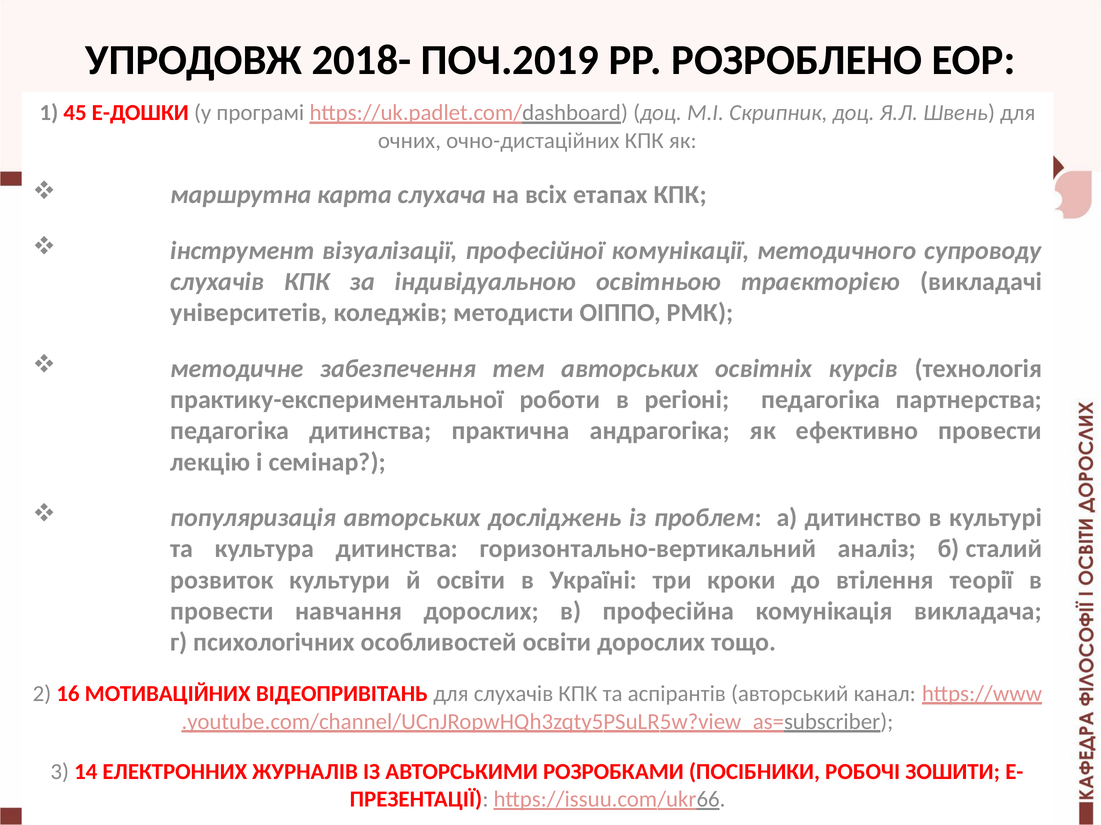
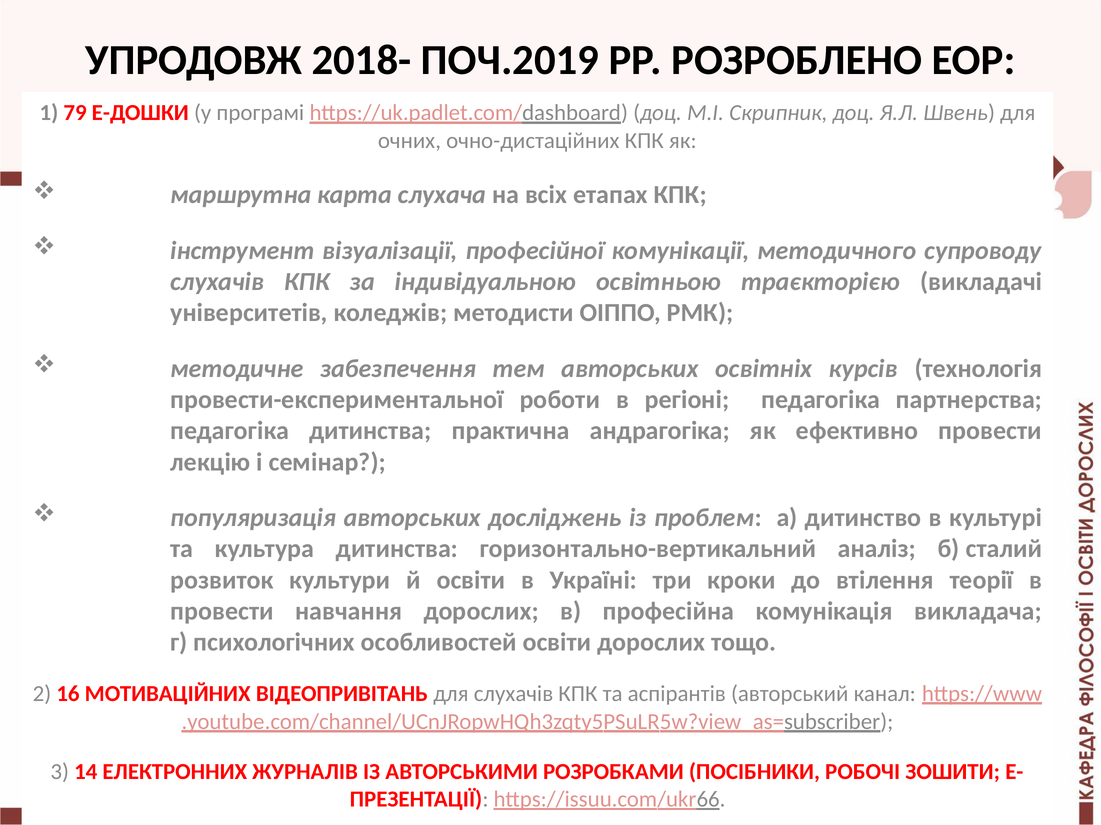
45: 45 -> 79 (75, 113)
практику-експериментальної: практику-експериментальної -> провести-експериментальної (337, 400)
